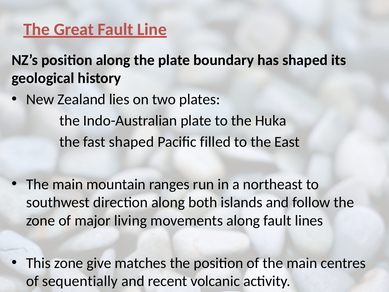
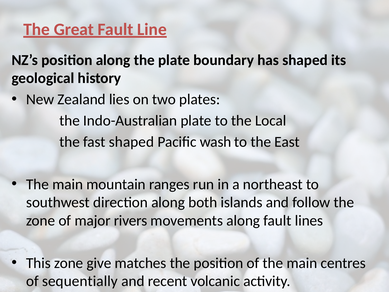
Huka: Huka -> Local (271, 121)
filled: filled -> wash (215, 142)
living: living -> rivers (131, 220)
